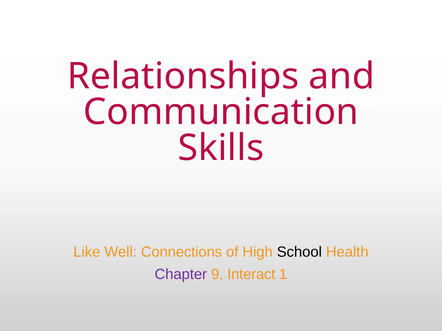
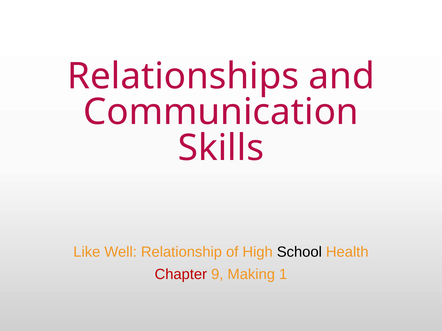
Connections: Connections -> Relationship (181, 253)
Chapter colour: purple -> red (181, 275)
Interact: Interact -> Making (251, 275)
